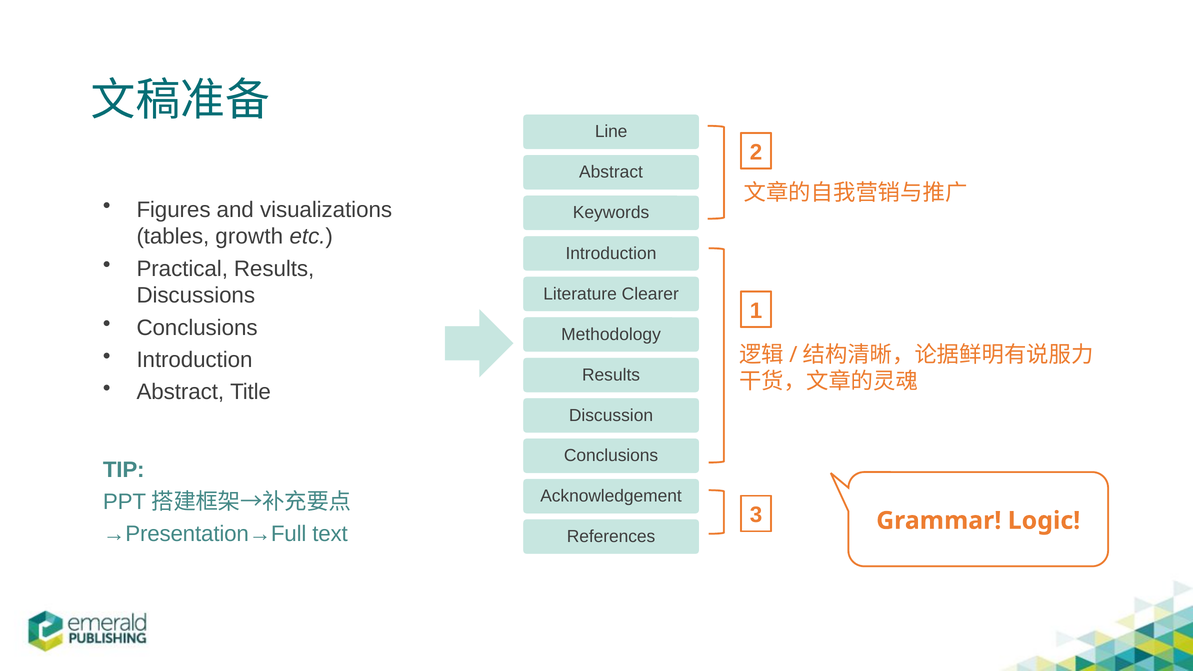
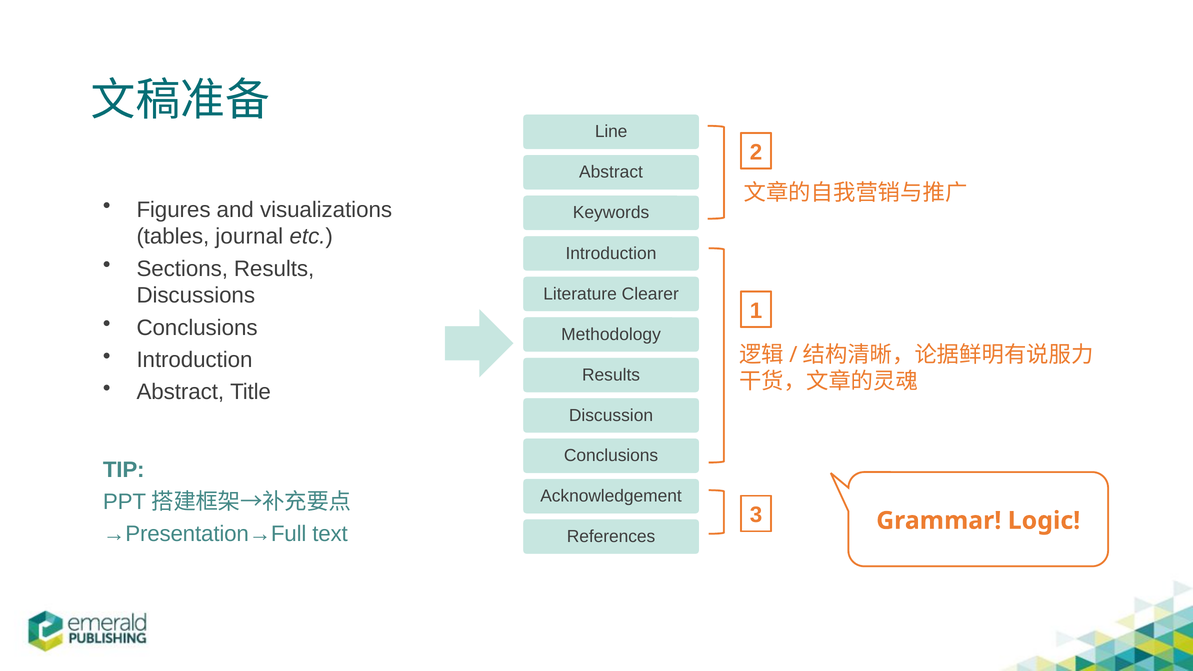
growth: growth -> journal (249, 236)
Practical: Practical -> Sections (182, 269)
